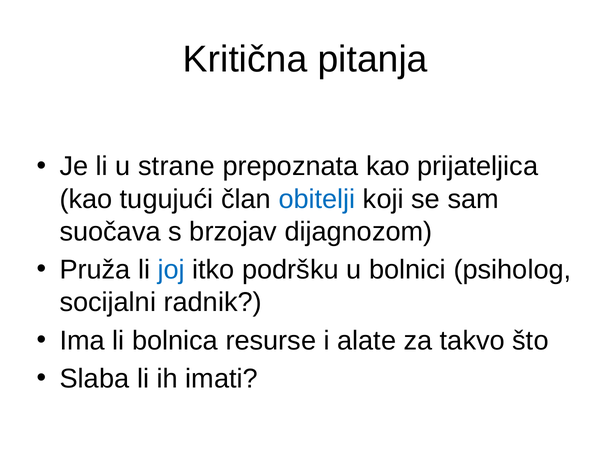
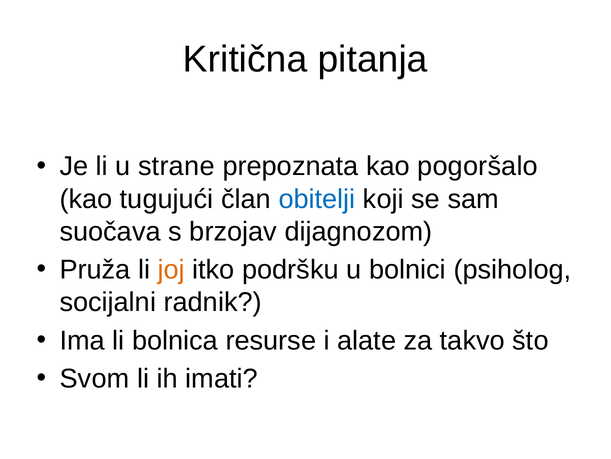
prijateljica: prijateljica -> pogoršalo (478, 166)
joj colour: blue -> orange (171, 269)
Slaba: Slaba -> Svom (94, 378)
